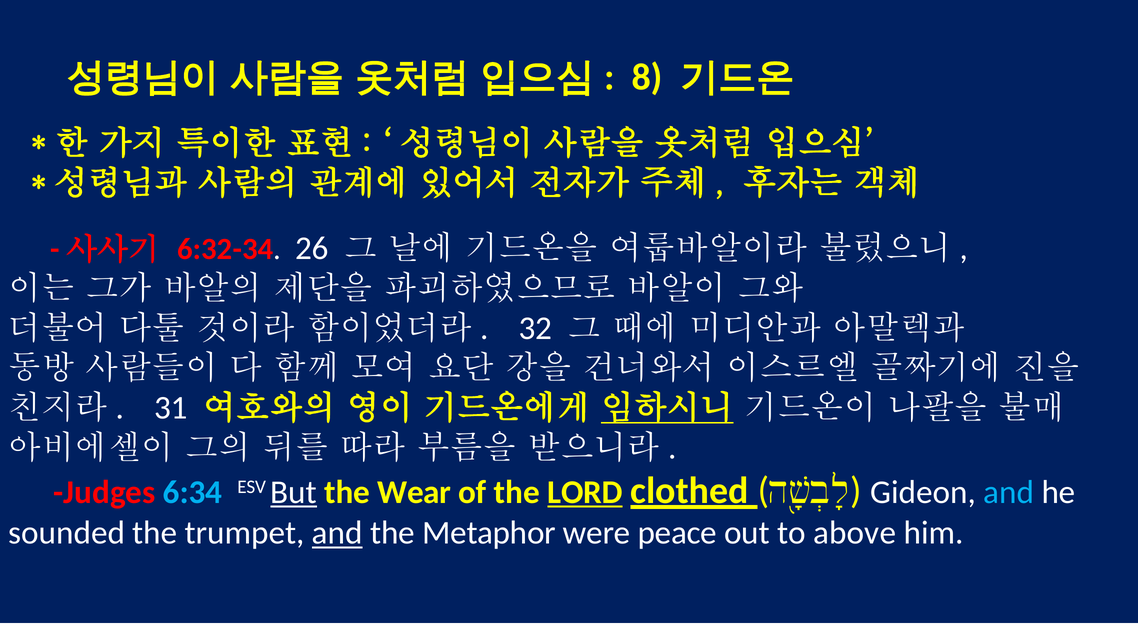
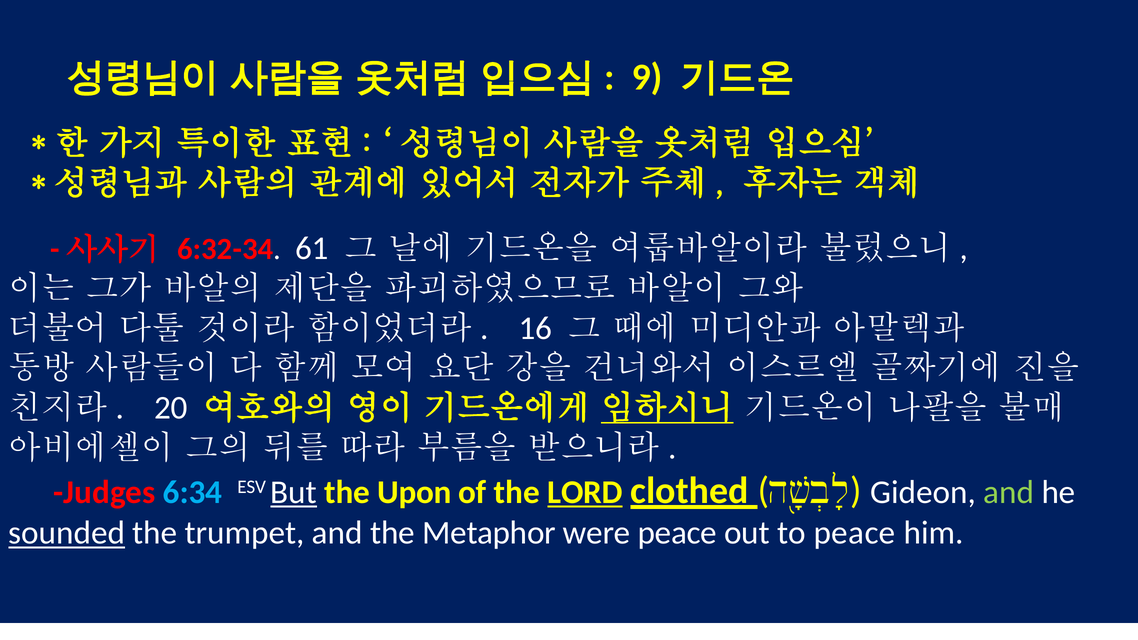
8: 8 -> 9 (647, 77)
26: 26 -> 61 (312, 249)
32: 32 -> 16 (535, 328)
31: 31 -> 20 (171, 408)
Wear: Wear -> Upon (414, 492)
and colour: light blue -> light green (1009, 492)
sounded underline: none -> present (67, 533)
and underline: present -> none (337, 533)
to above: above -> peace (855, 533)
